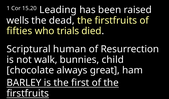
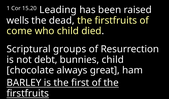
fifties: fifties -> come (19, 31)
who trials: trials -> child (68, 31)
human: human -> groups (70, 49)
walk: walk -> debt (46, 60)
